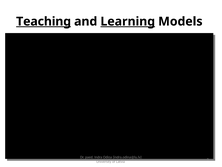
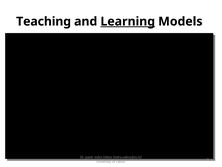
Teaching underline: present -> none (44, 21)
